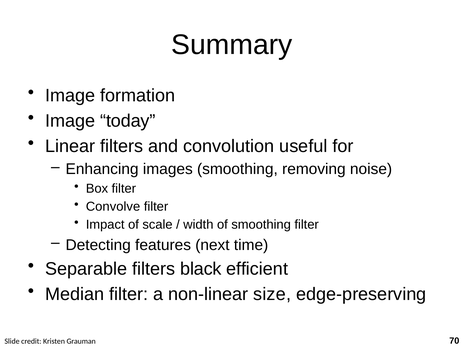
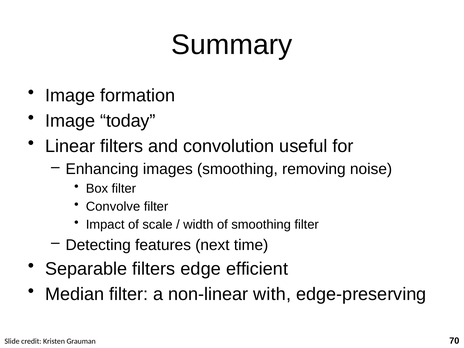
black: black -> edge (201, 269)
size: size -> with (272, 294)
